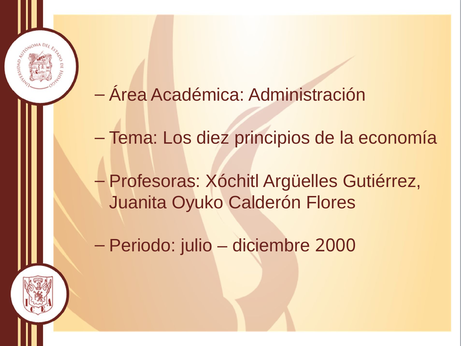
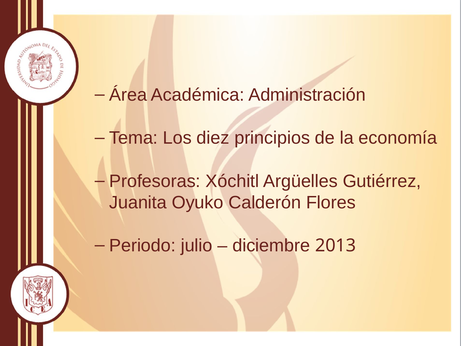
2000: 2000 -> 2013 (336, 245)
